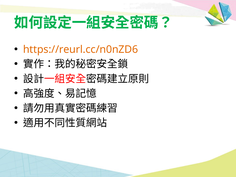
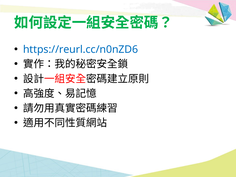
https://reurl.cc/n0nZD6 colour: orange -> blue (81, 50)
